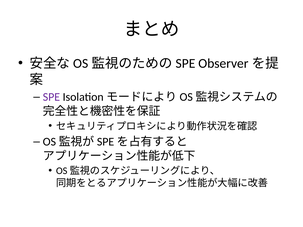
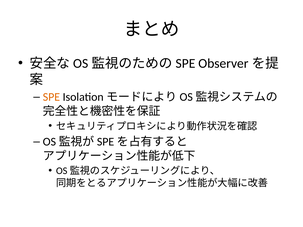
SPE colour: purple -> orange (51, 97)
